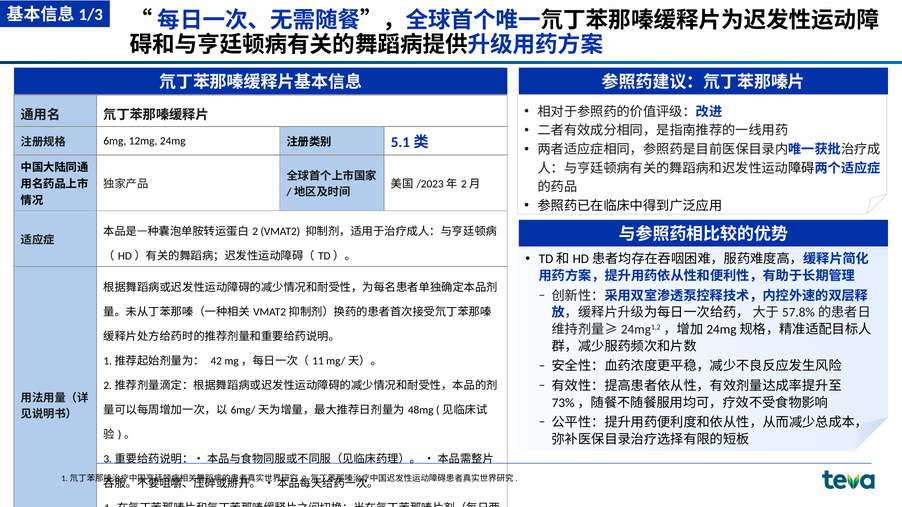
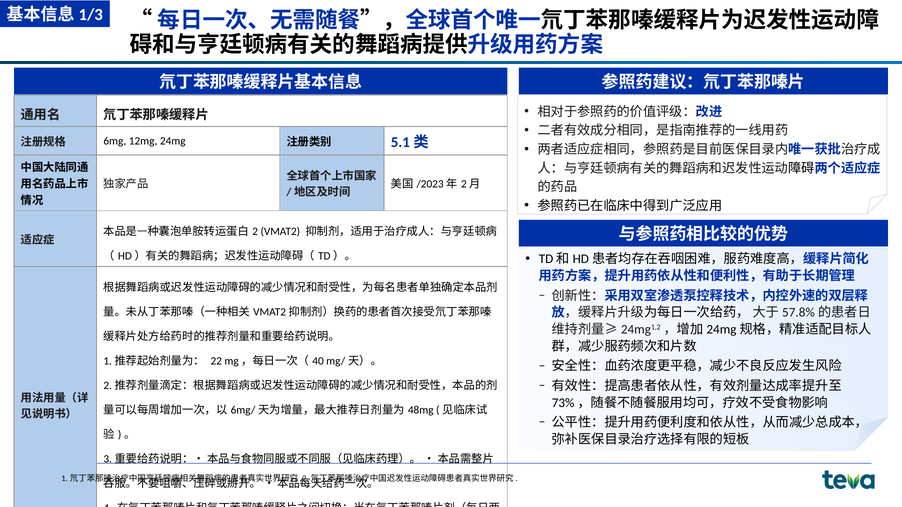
42: 42 -> 22 (216, 361)
11: 11 -> 40 (318, 361)
